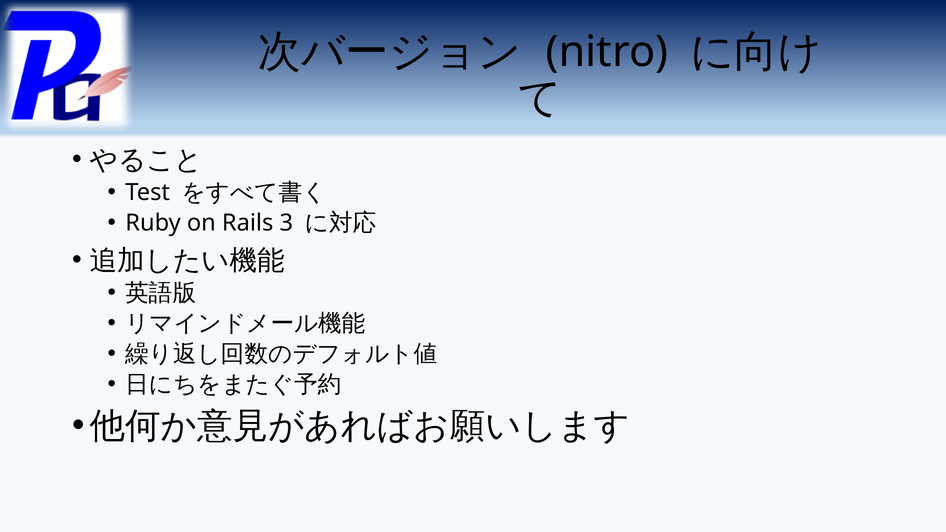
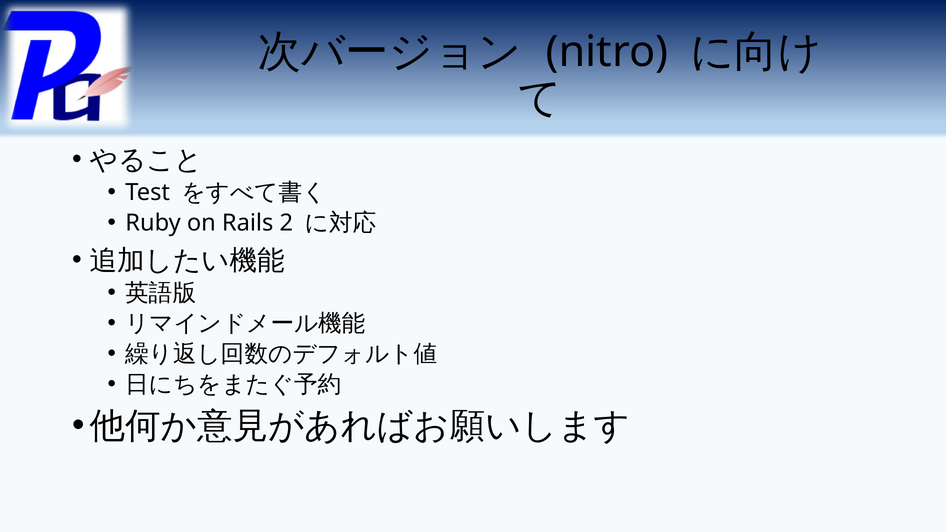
3: 3 -> 2 (286, 223)
